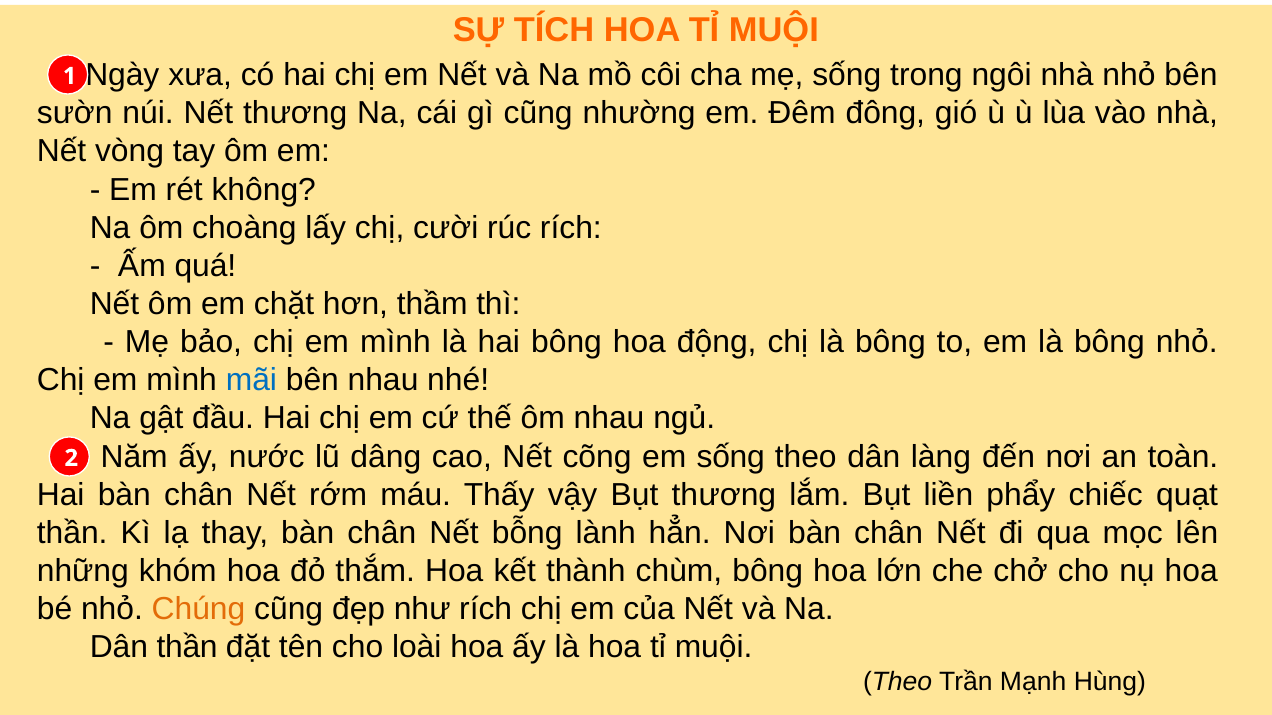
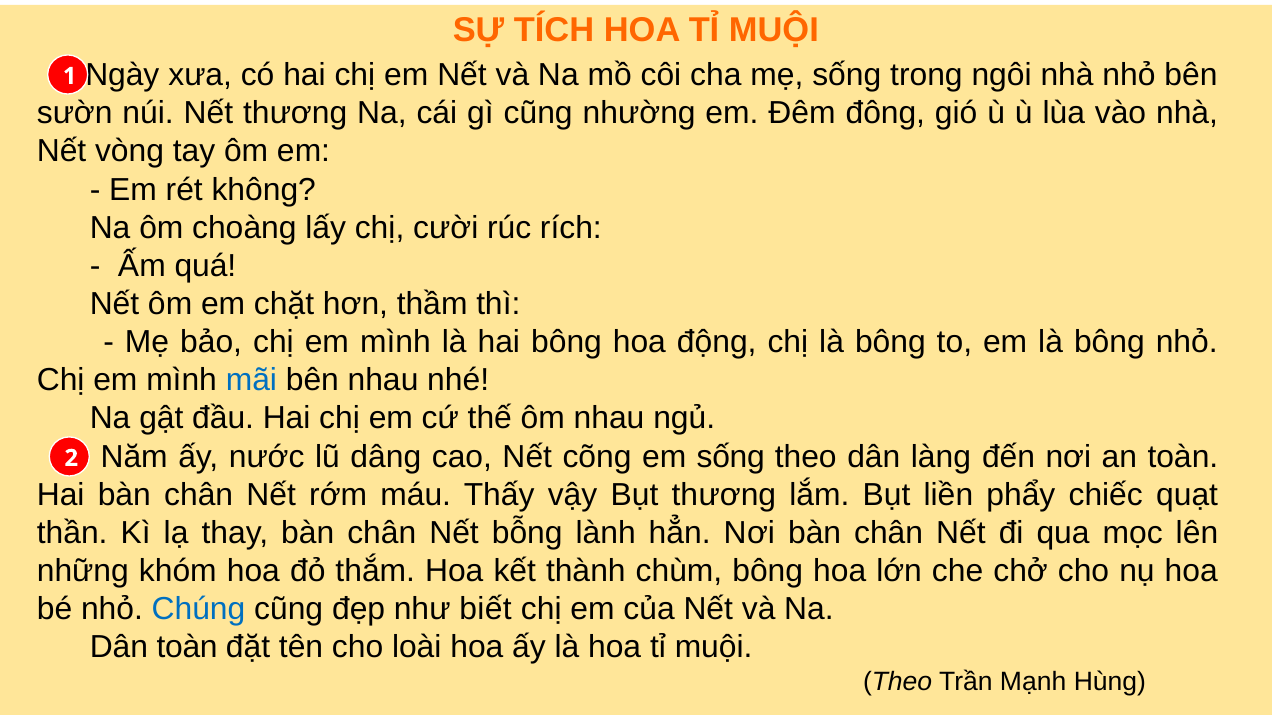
Chúng colour: orange -> blue (198, 610)
như rích: rích -> biết (486, 610)
Dân thần: thần -> toàn (187, 648)
